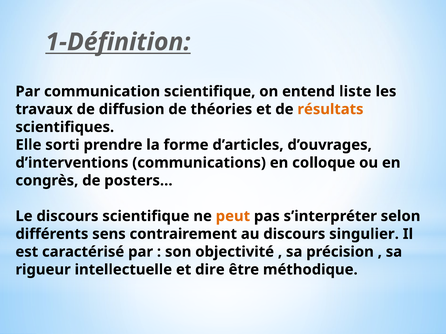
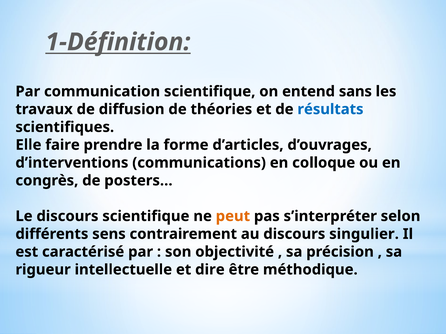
liste: liste -> sans (355, 92)
résultats colour: orange -> blue (330, 109)
sorti: sorti -> faire (63, 145)
